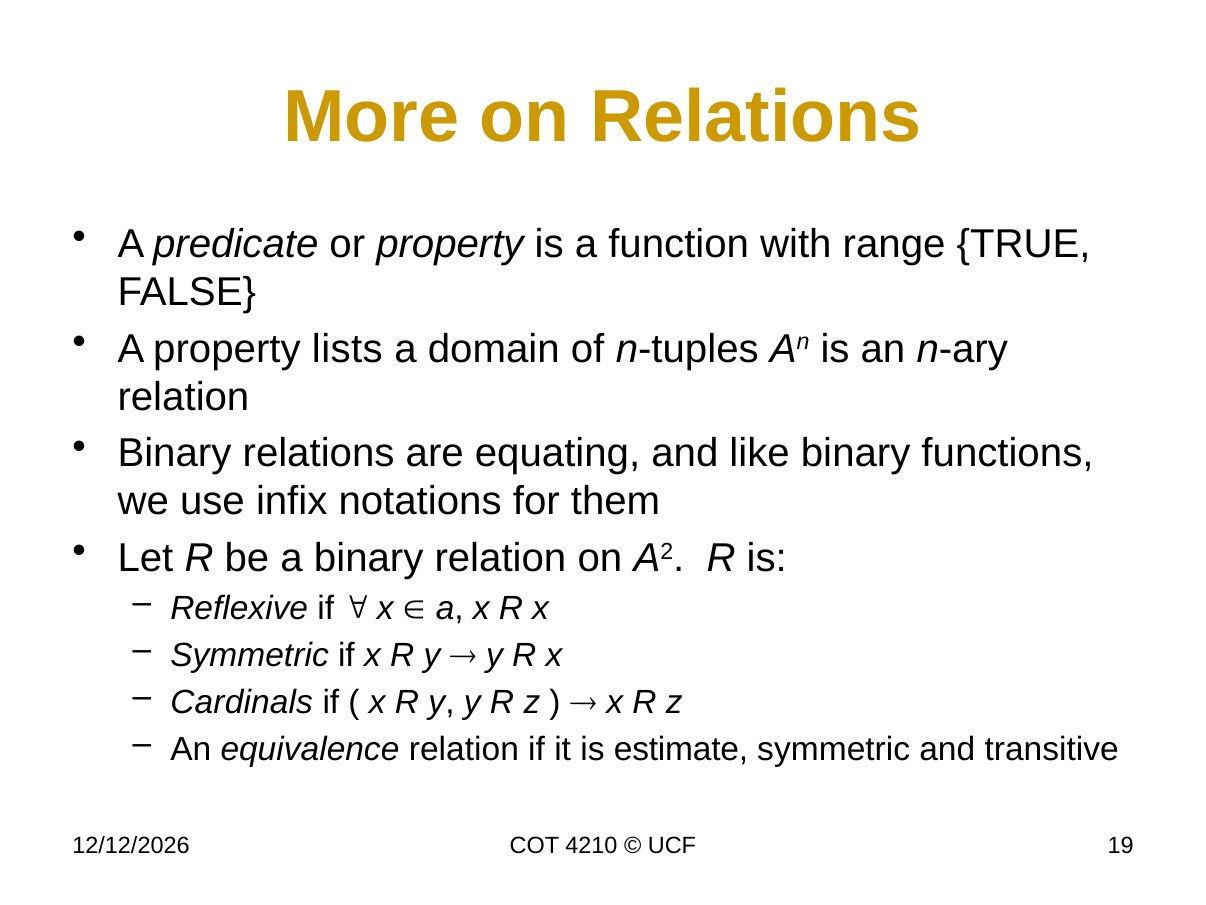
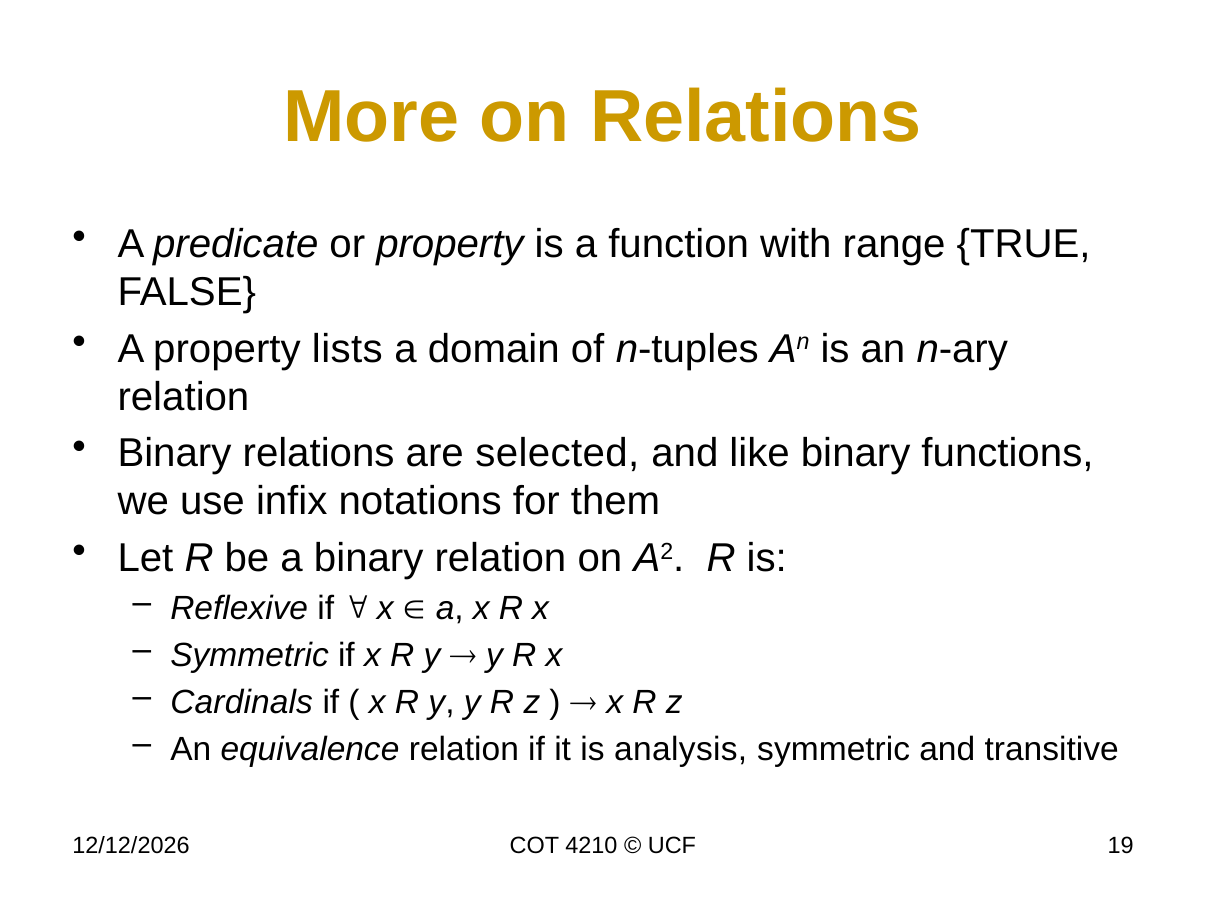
equating: equating -> selected (557, 453)
estimate: estimate -> analysis (681, 749)
